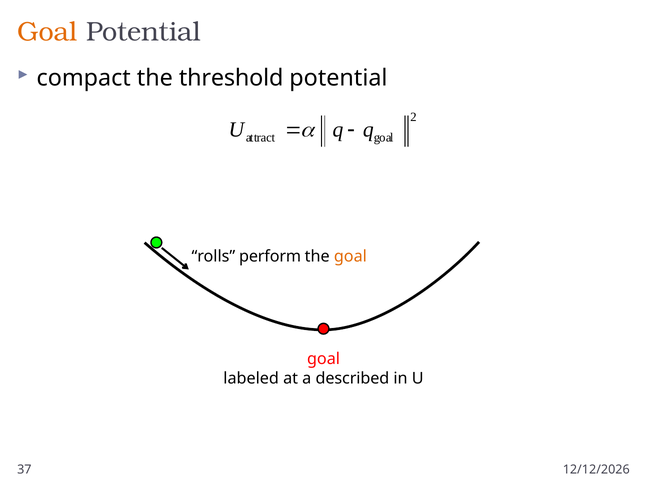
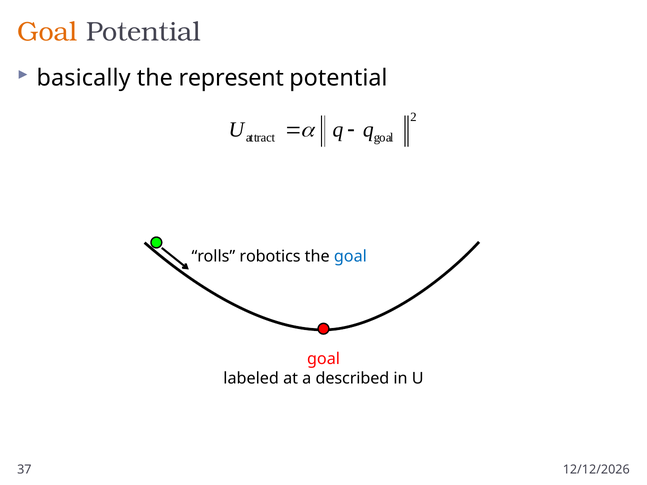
compact: compact -> basically (84, 78)
threshold: threshold -> represent (231, 78)
perform: perform -> robotics (270, 257)
goal colour: orange -> blue (350, 257)
